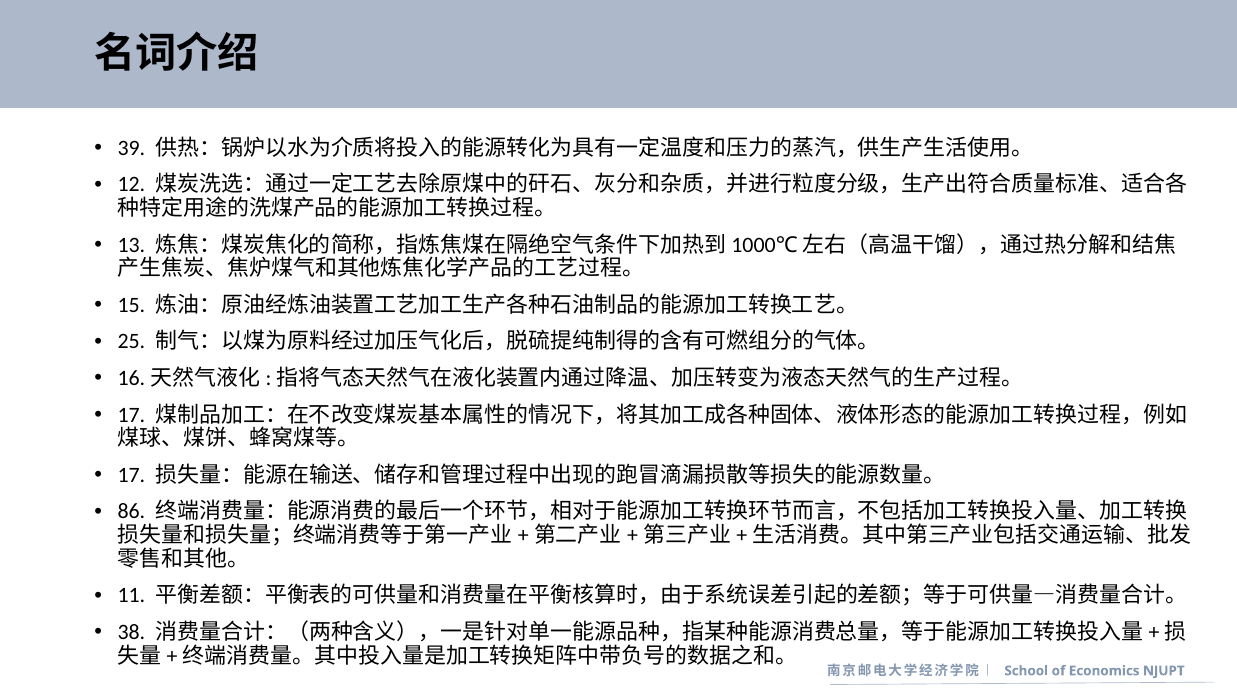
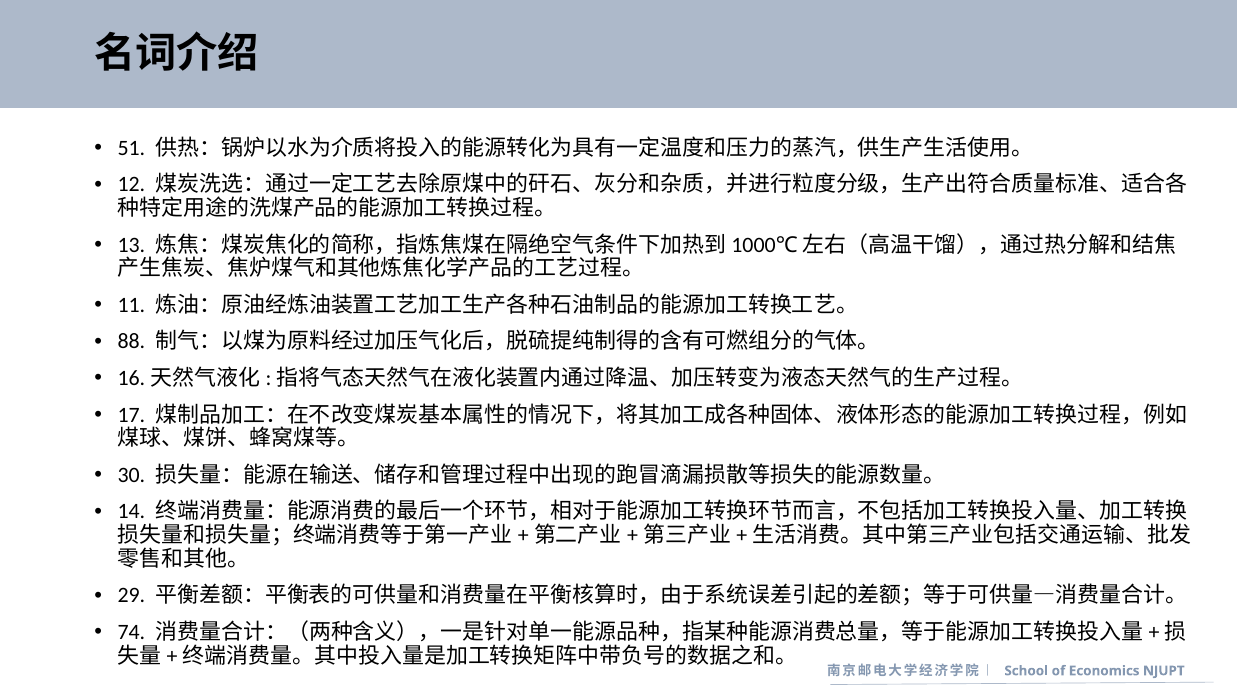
39: 39 -> 51 (131, 148)
15: 15 -> 11 (131, 305)
25: 25 -> 88 (131, 342)
17: 17 -> 30 (131, 475)
86: 86 -> 14 (131, 511)
11: 11 -> 29 (131, 595)
38: 38 -> 74 (131, 632)
